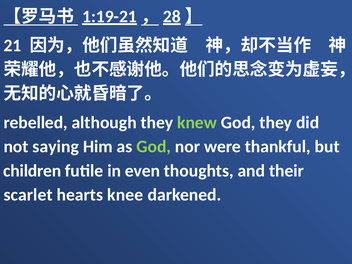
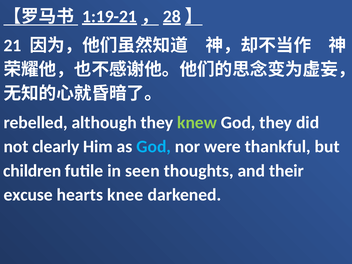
saying: saying -> clearly (56, 147)
God colour: light green -> light blue (154, 147)
even: even -> seen (142, 171)
scarlet: scarlet -> excuse (28, 195)
